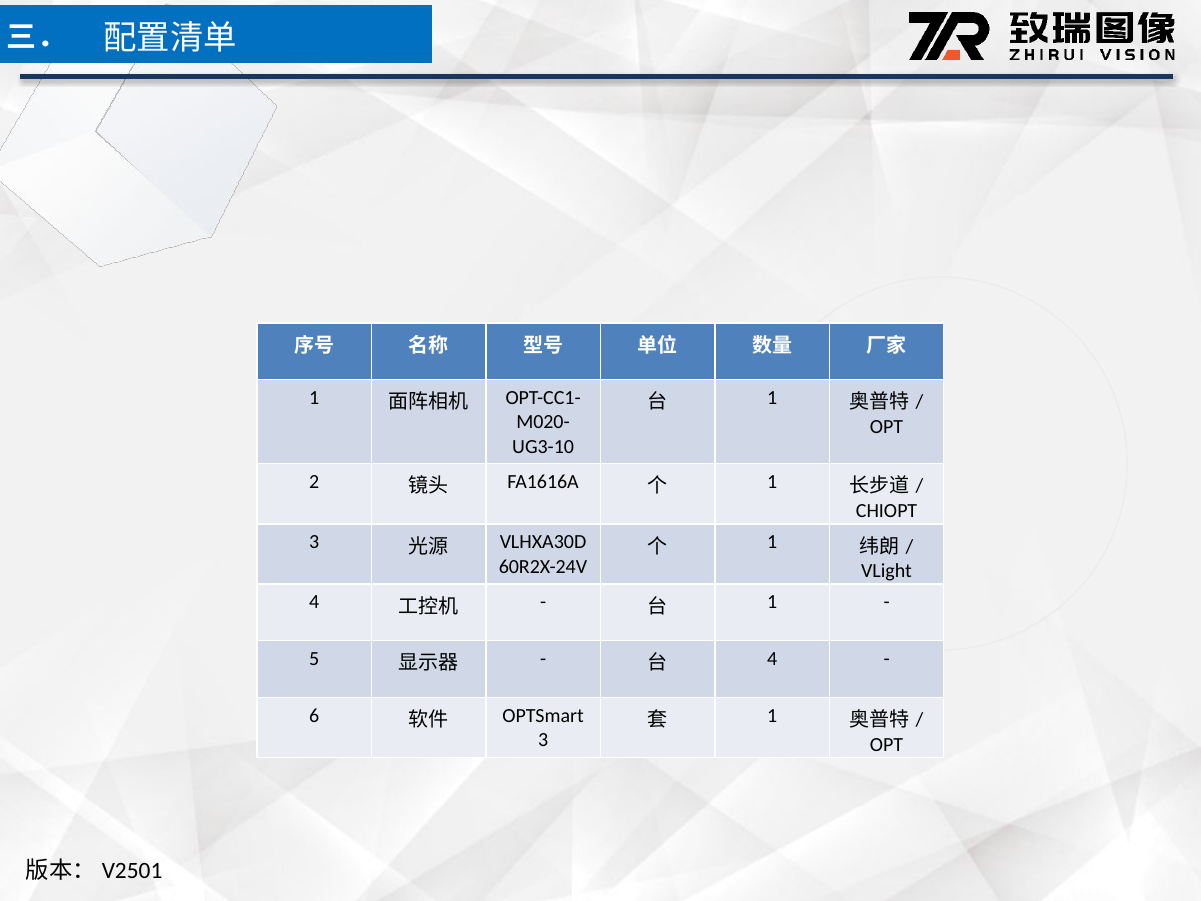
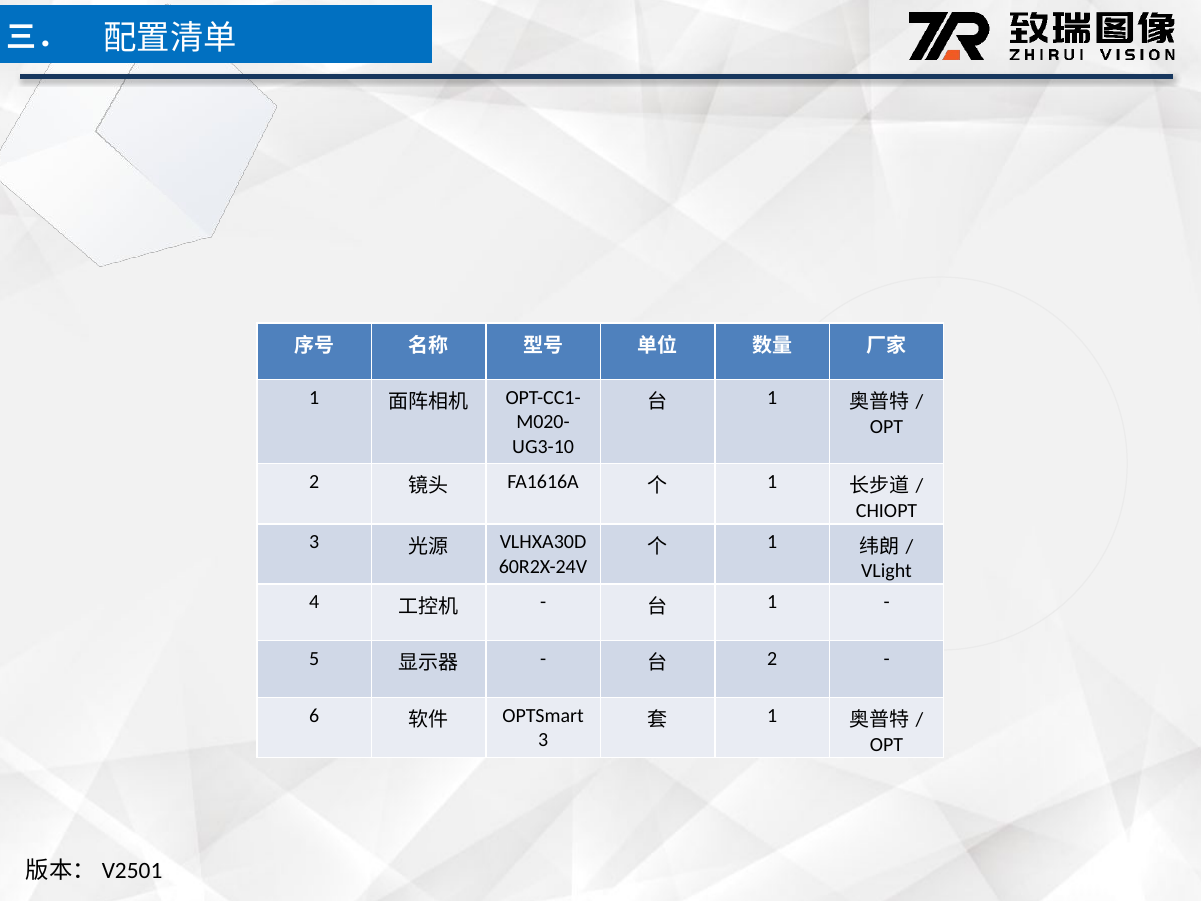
4: 4 -> 2 (772, 659)
